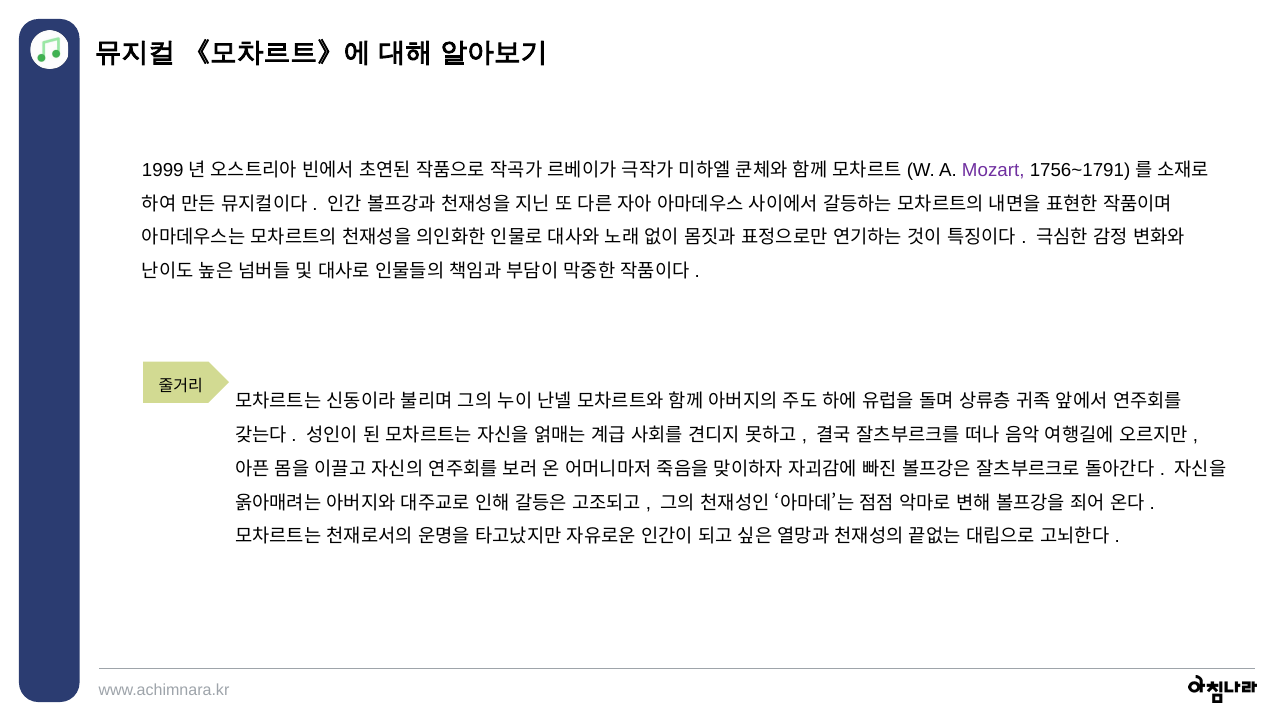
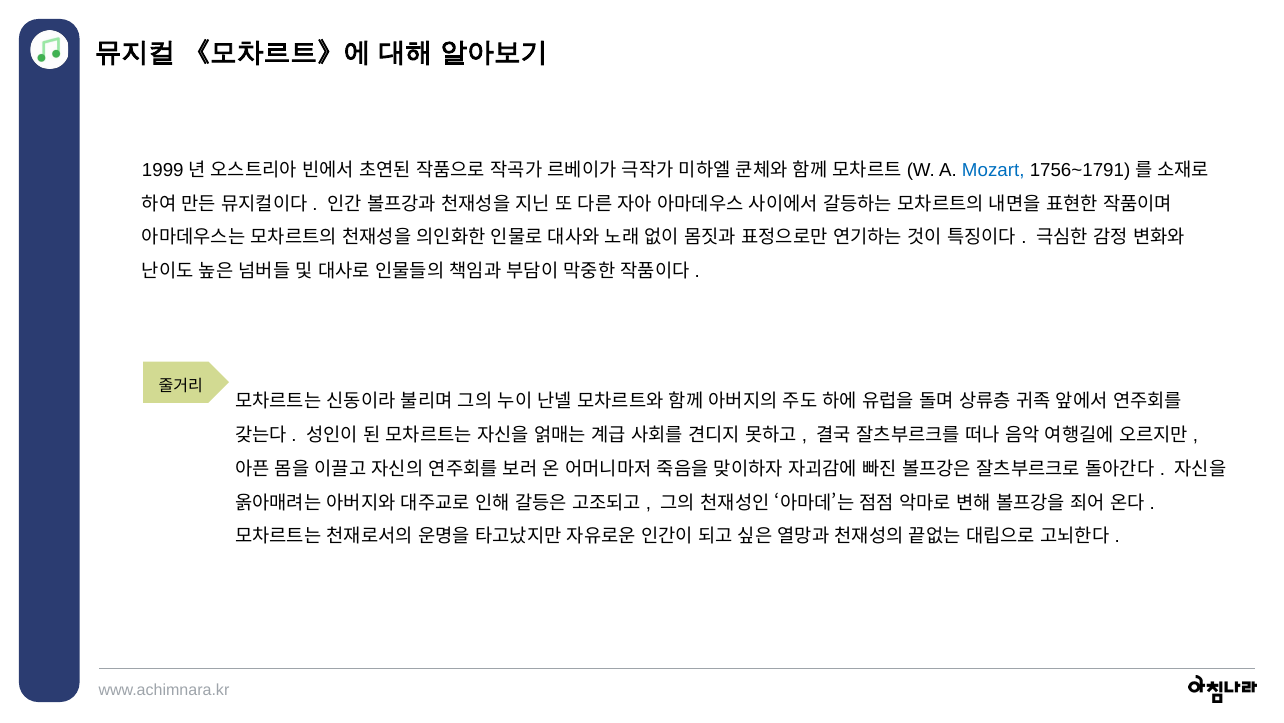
Mozart colour: purple -> blue (993, 170)
